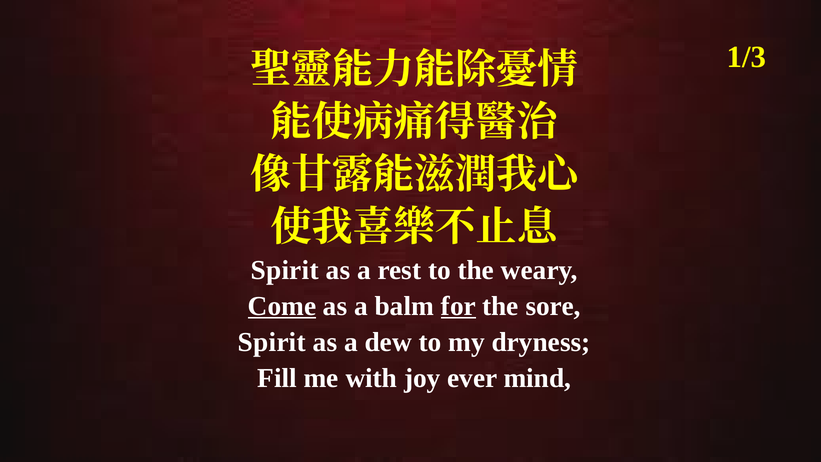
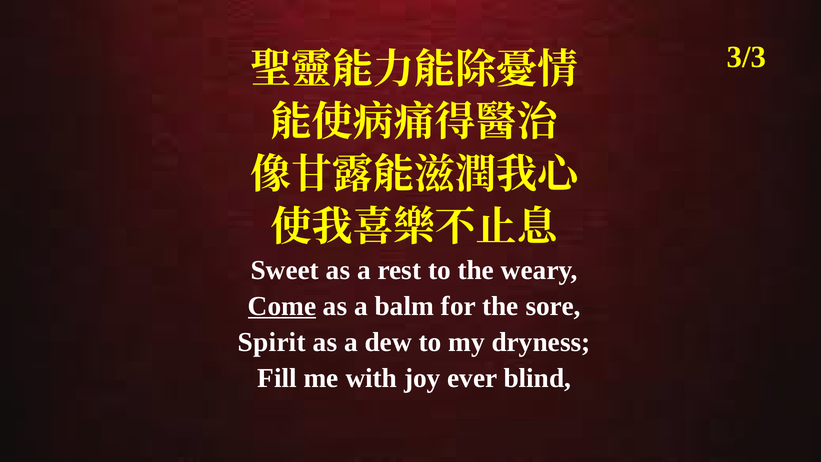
1/3: 1/3 -> 3/3 (746, 57)
Spirit: Spirit -> Sweet (285, 270)
for underline: present -> none (458, 306)
mind: mind -> blind (537, 378)
